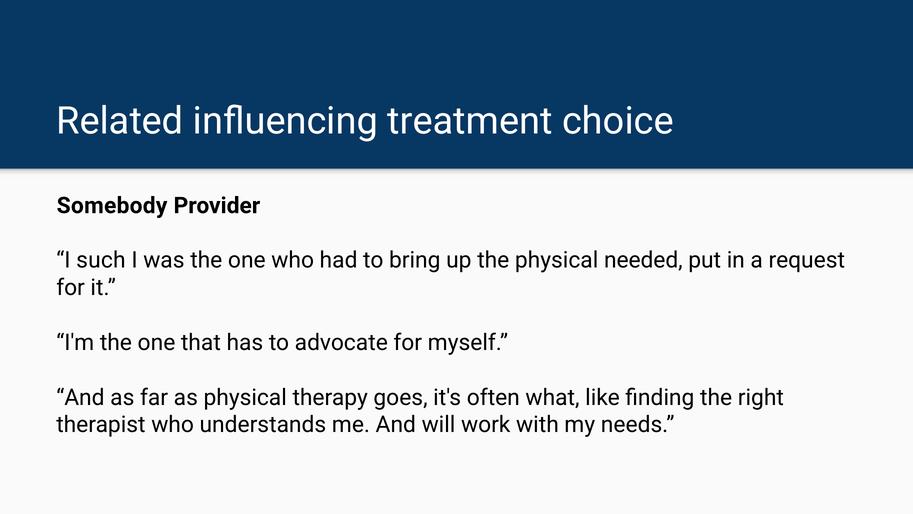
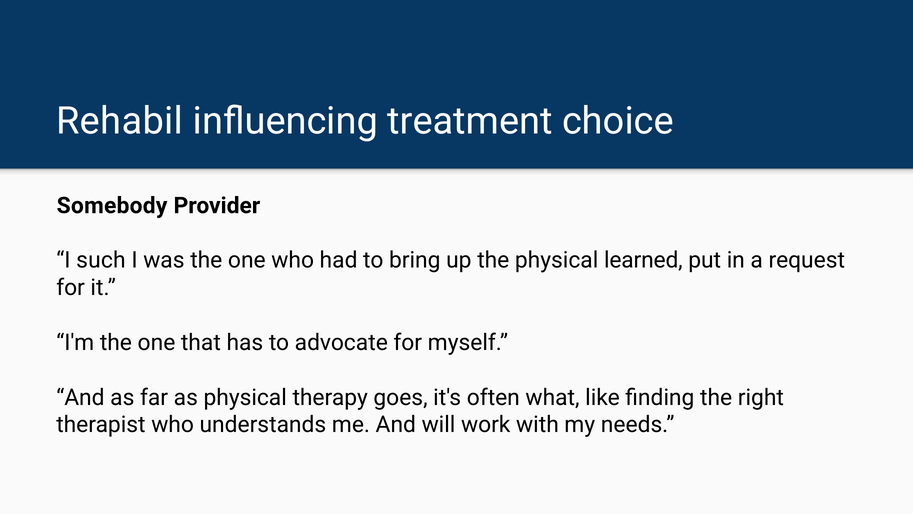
Related: Related -> Rehabil (120, 121)
needed: needed -> learned (643, 260)
